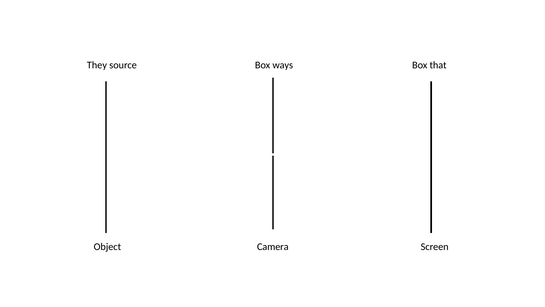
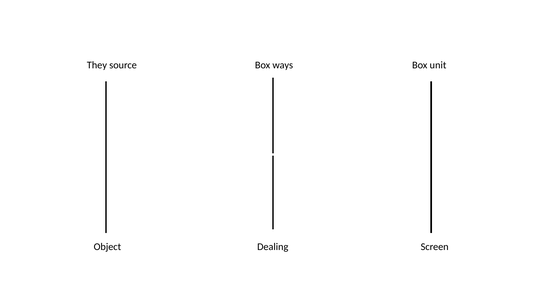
that: that -> unit (438, 65)
Camera: Camera -> Dealing (273, 246)
